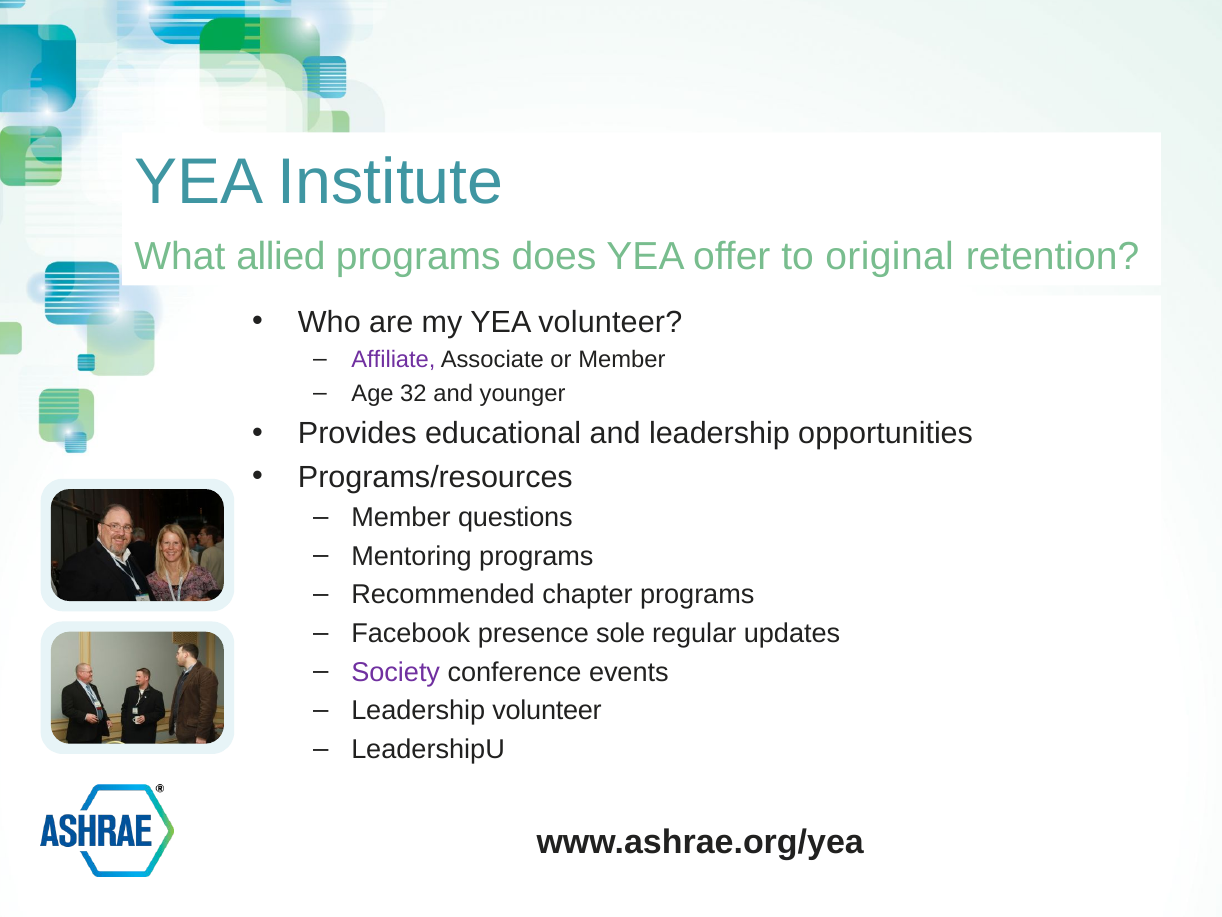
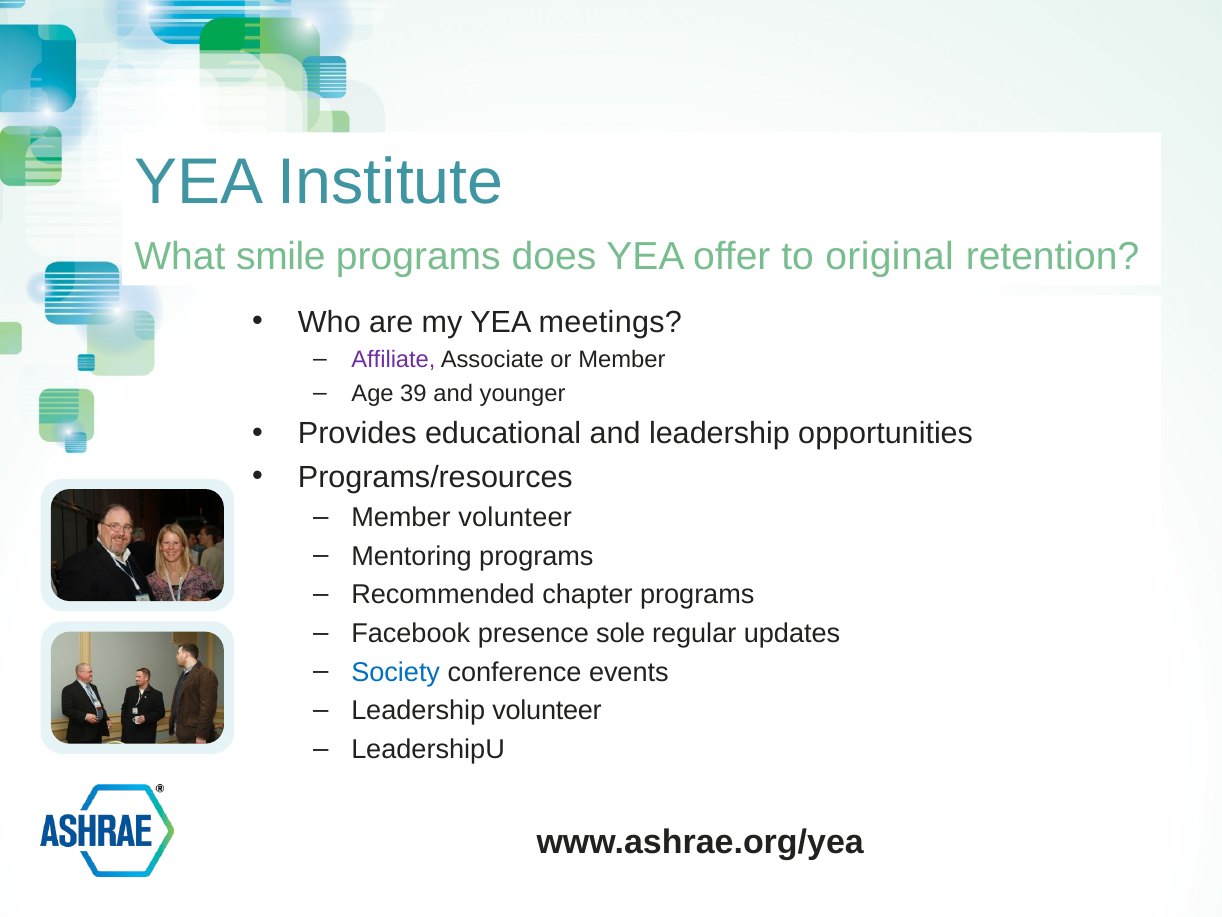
allied: allied -> smile (281, 256)
YEA volunteer: volunteer -> meetings (610, 322)
32: 32 -> 39 (413, 393)
Member questions: questions -> volunteer (515, 517)
Society colour: purple -> blue (396, 672)
